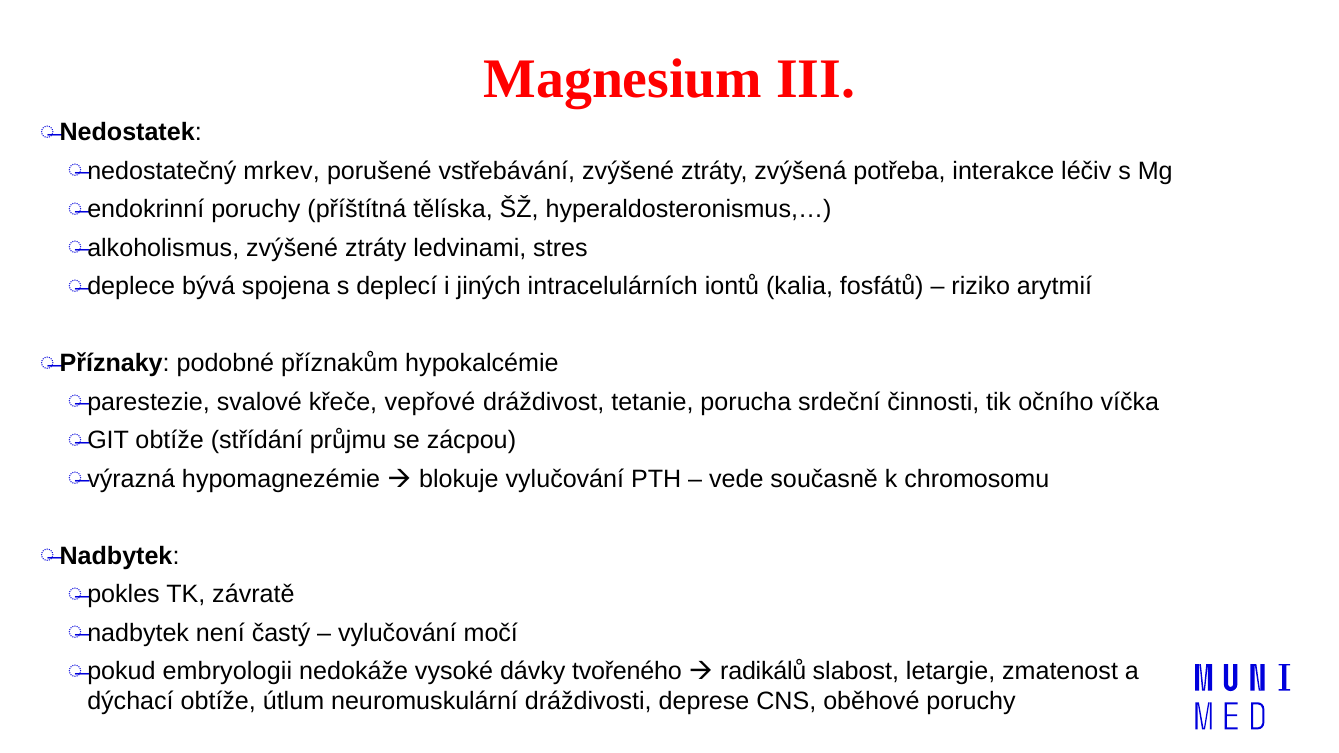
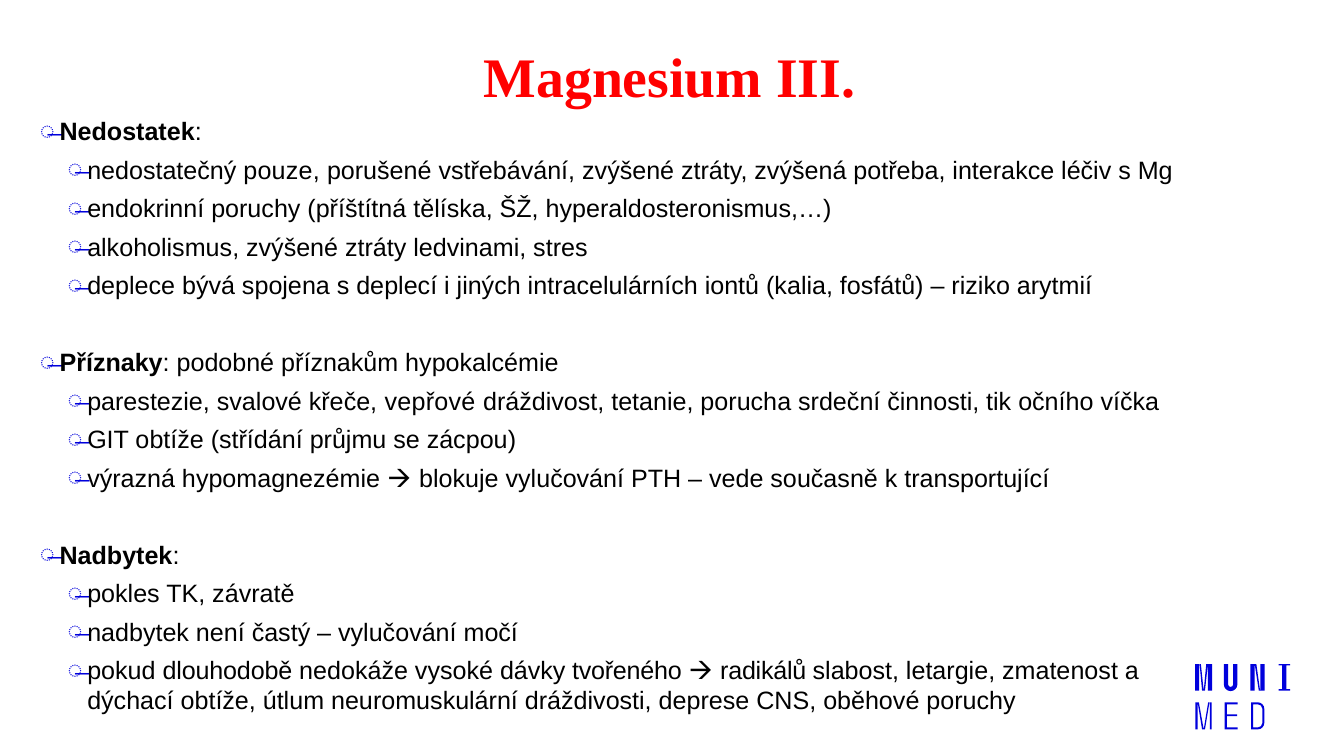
mrkev: mrkev -> pouze (282, 171)
chromosomu: chromosomu -> transportující (977, 479)
embryologii: embryologii -> dlouhodobě (227, 672)
